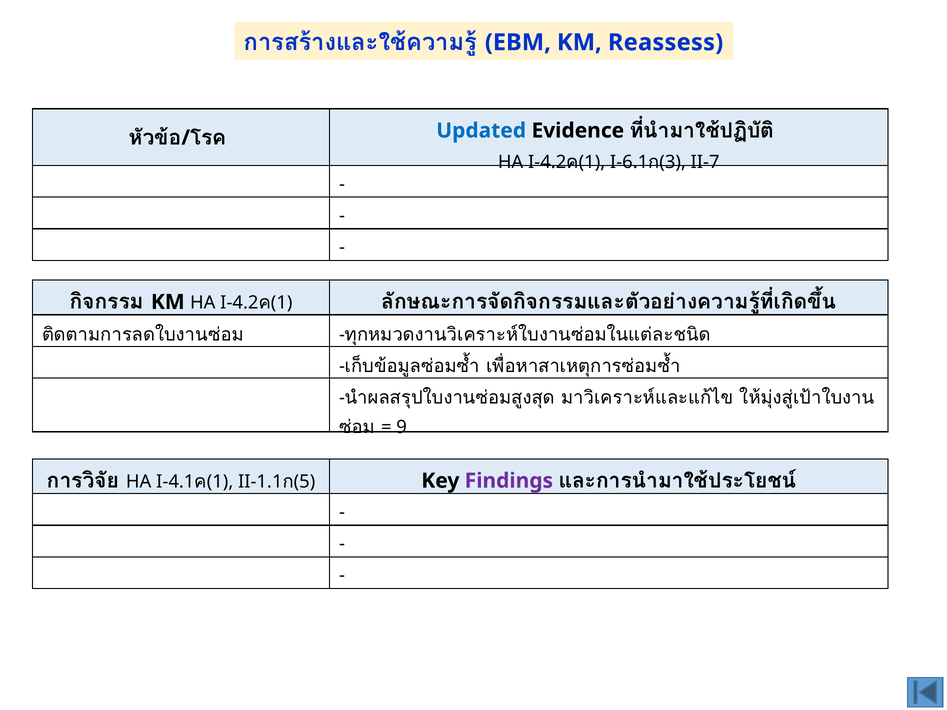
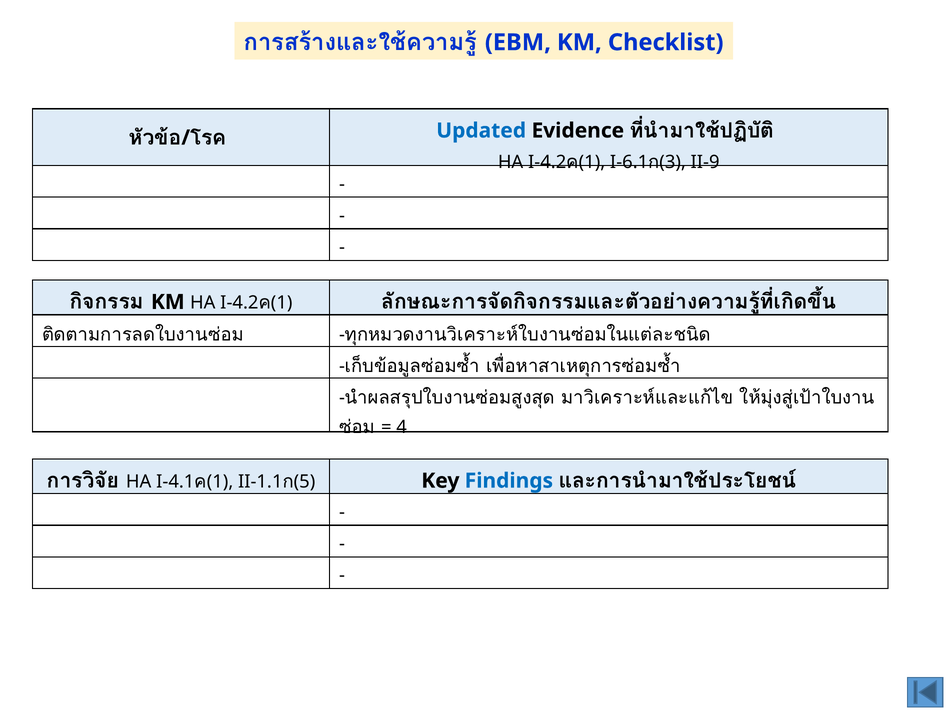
Reassess: Reassess -> Checklist (666, 42)
II-7: II-7 -> II-9 (705, 162)
9: 9 -> 4 (402, 427)
Findings colour: purple -> blue (509, 481)
